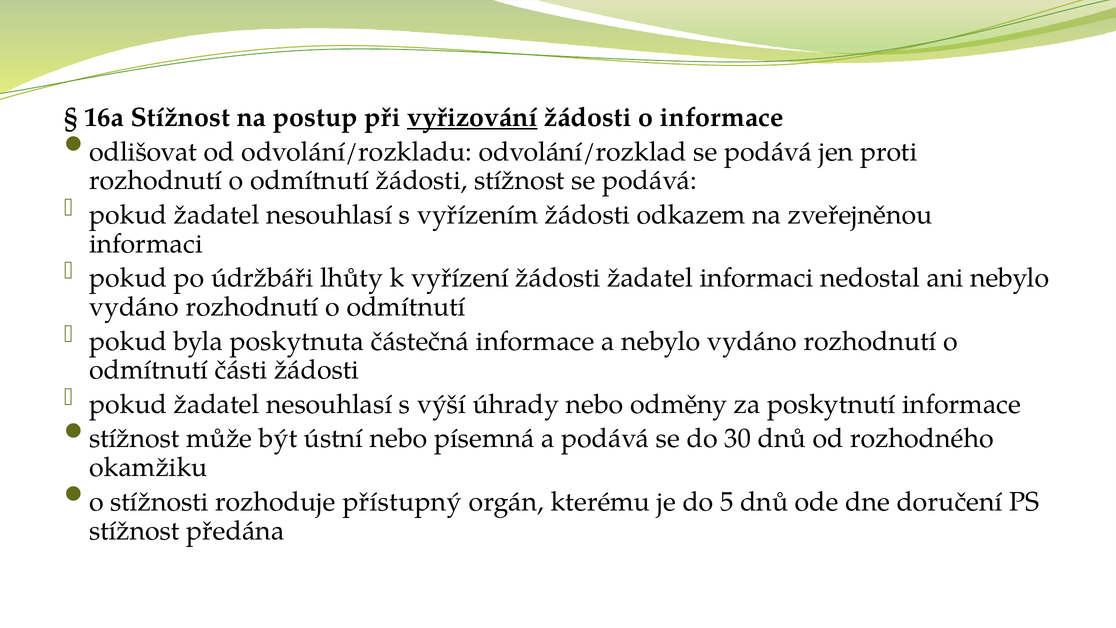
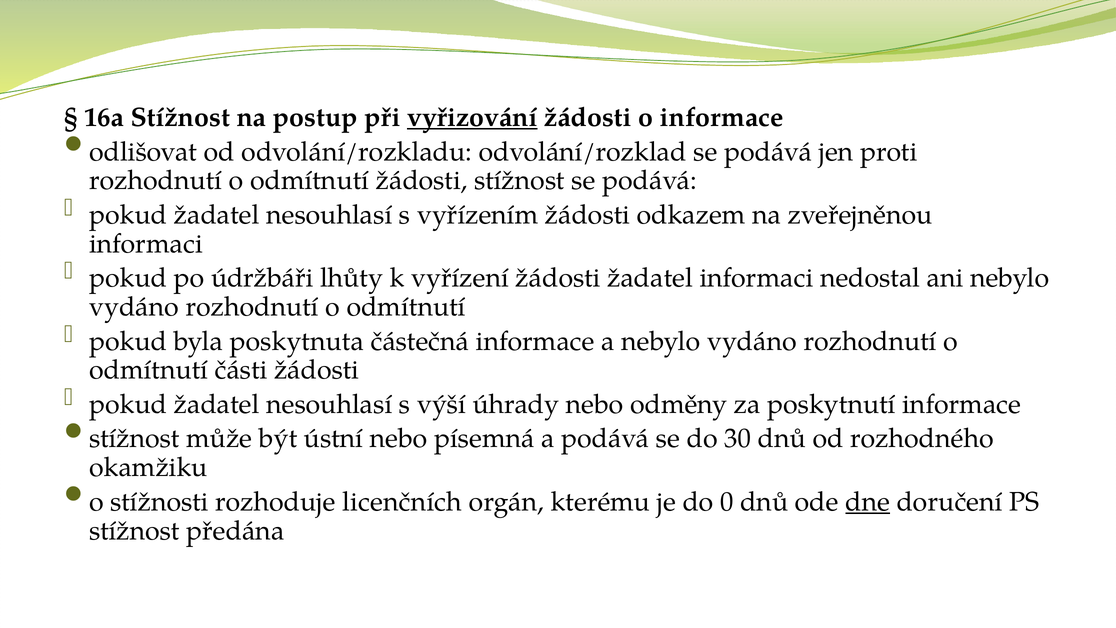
přístupný: přístupný -> licenčních (402, 502)
5: 5 -> 0 (727, 502)
dne underline: none -> present (868, 502)
